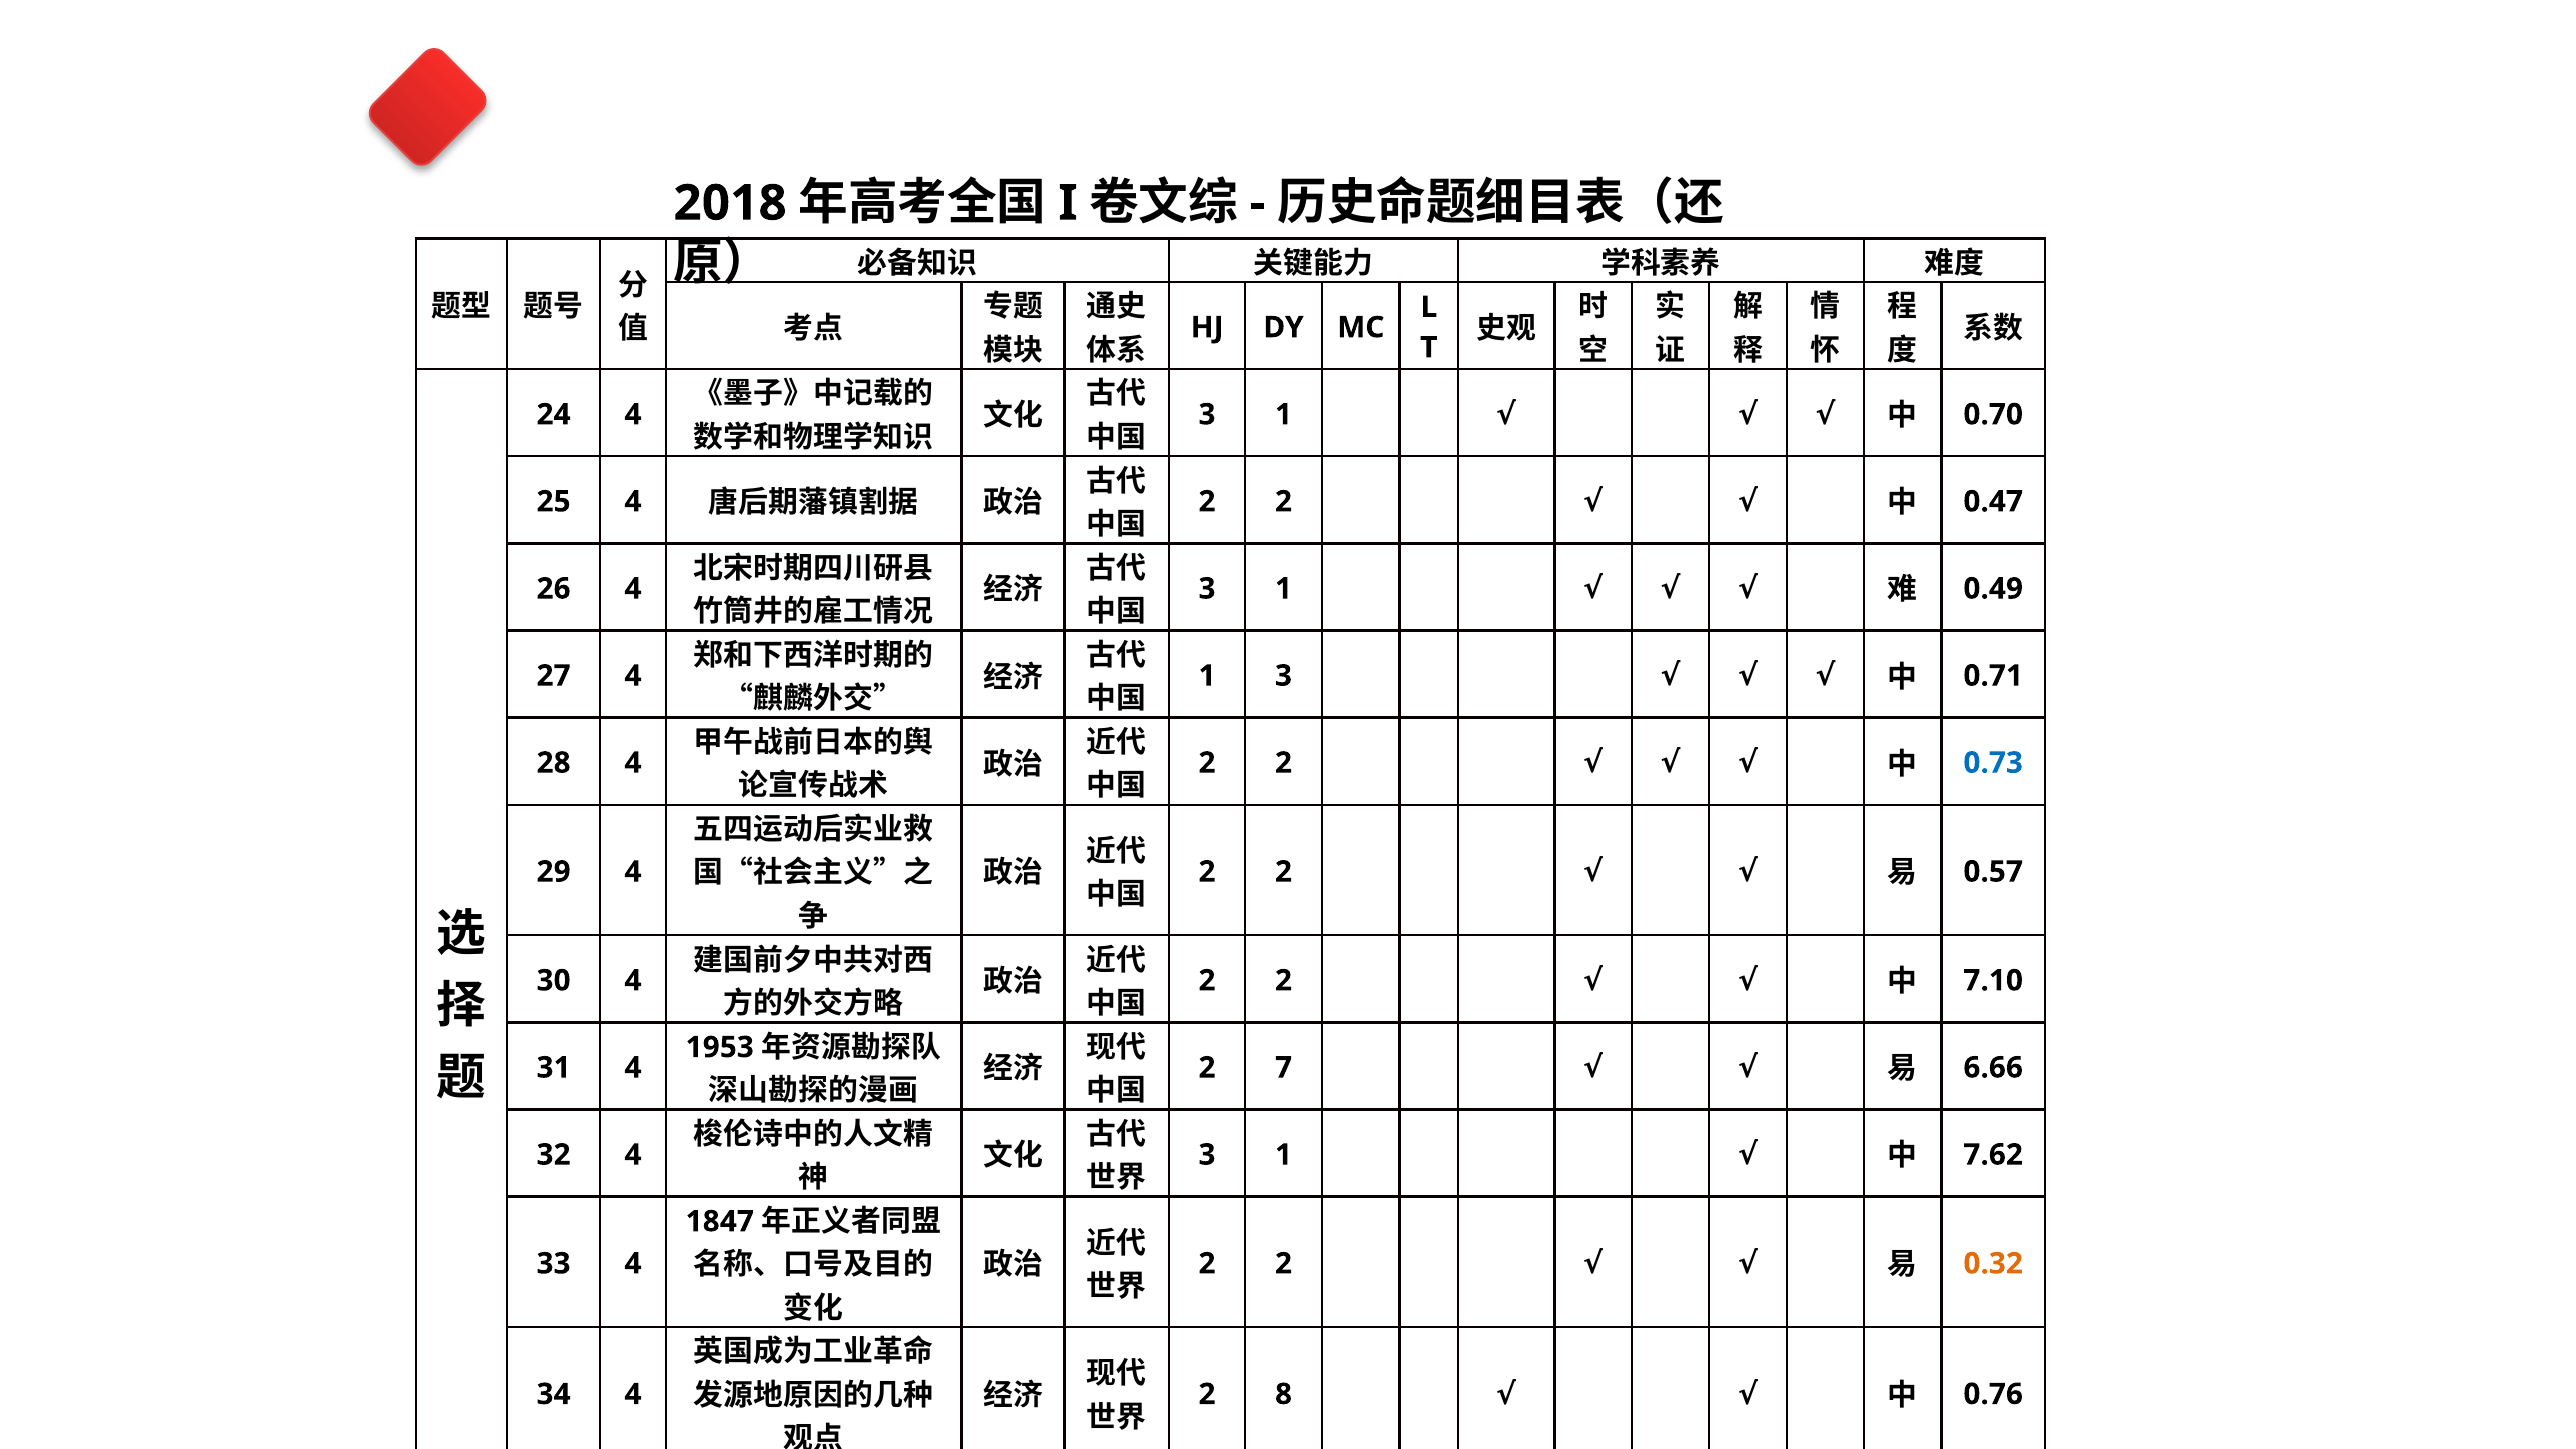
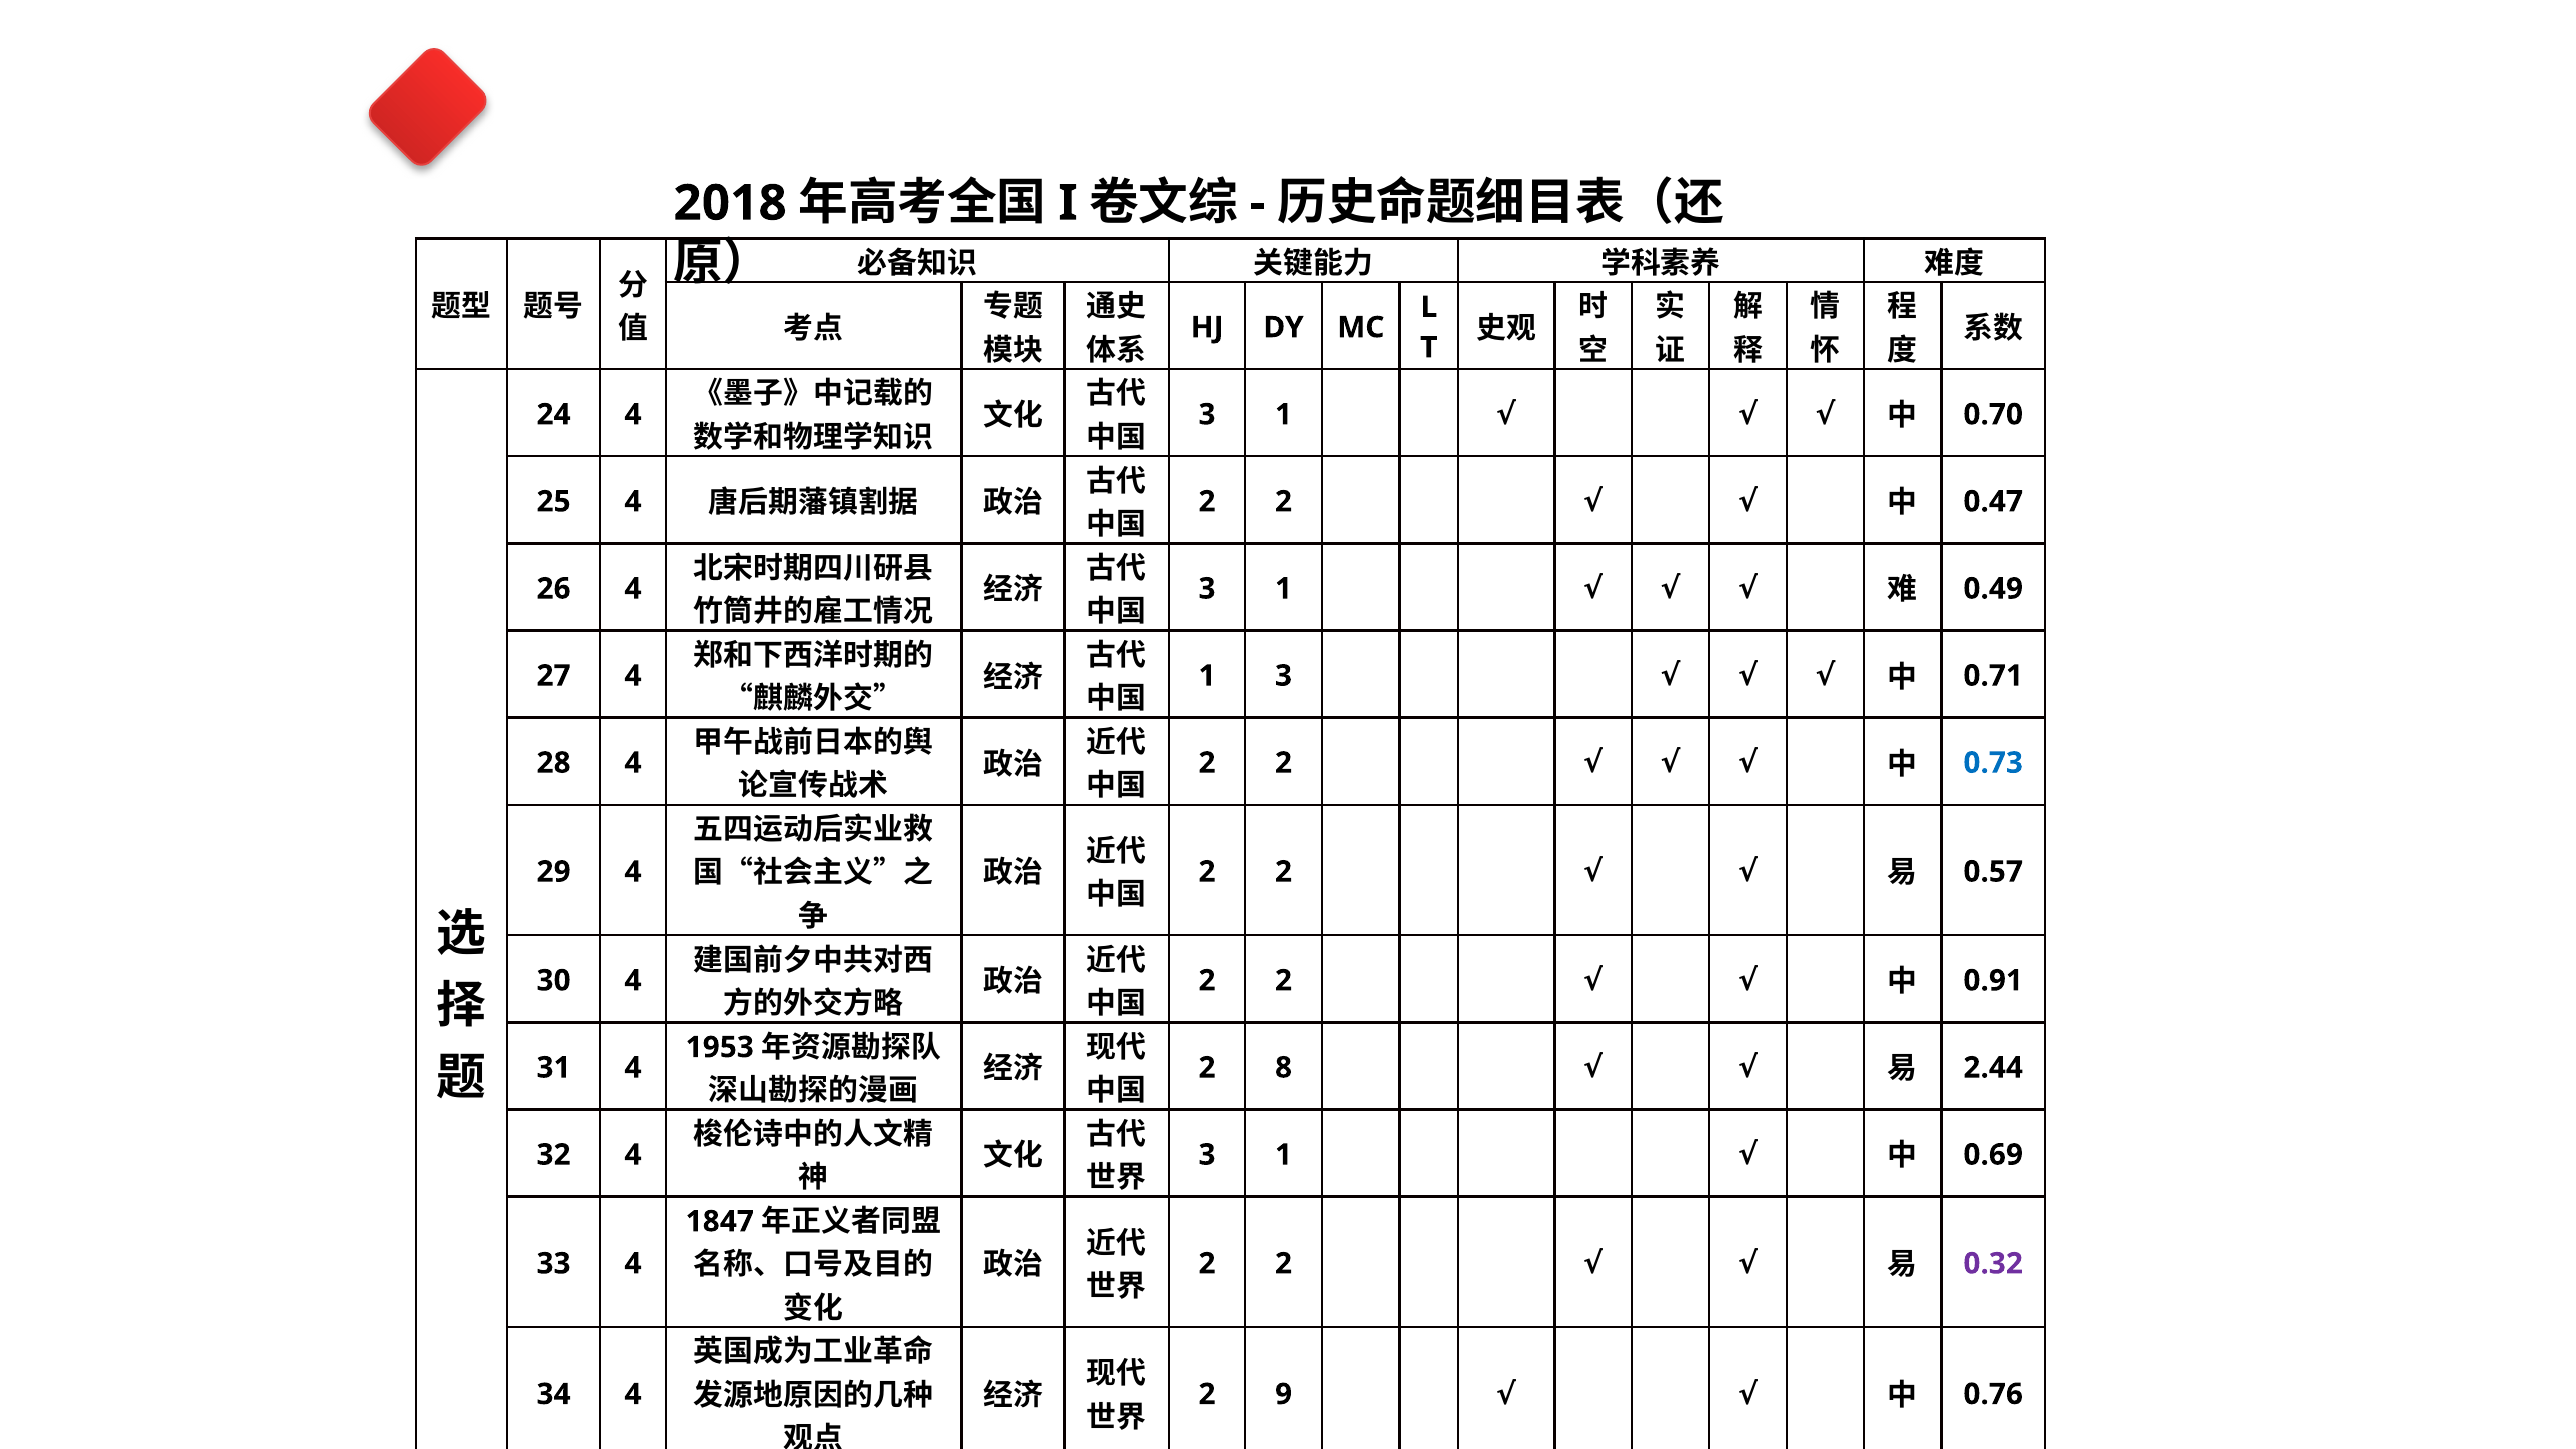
7.10: 7.10 -> 0.91 (1993, 981)
7: 7 -> 8 (1284, 1068)
6.66: 6.66 -> 2.44 (1993, 1068)
7.62: 7.62 -> 0.69 (1993, 1155)
0.32 colour: orange -> purple (1993, 1264)
8: 8 -> 9 (1284, 1394)
